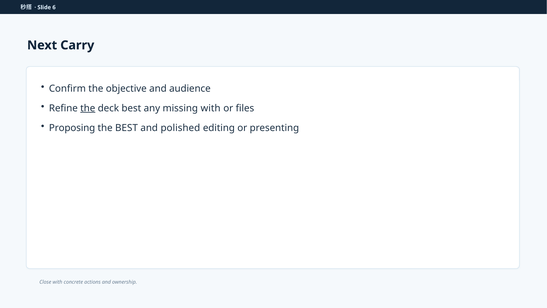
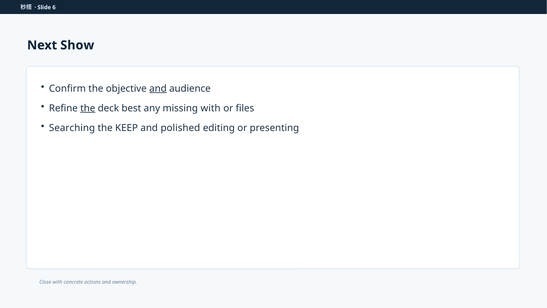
Carry: Carry -> Show (77, 45)
and underline: none -> present (158, 89)
Proposing: Proposing -> Searching (72, 128)
the BEST: BEST -> KEEP (127, 128)
